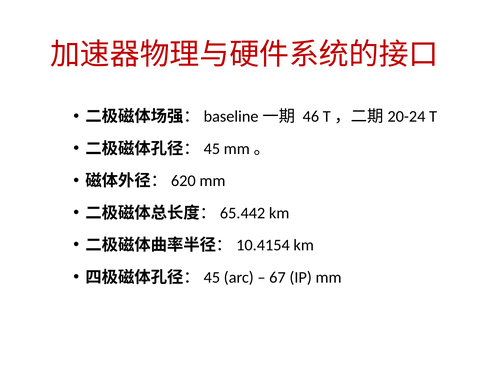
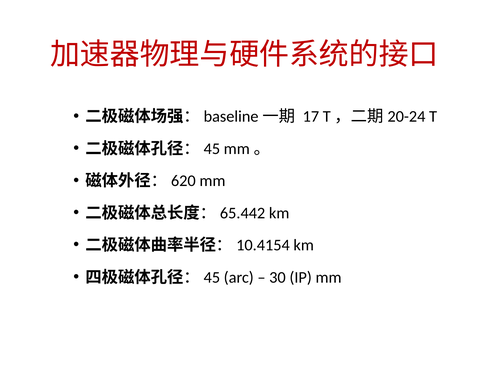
46: 46 -> 17 (311, 117)
67: 67 -> 30 (277, 278)
